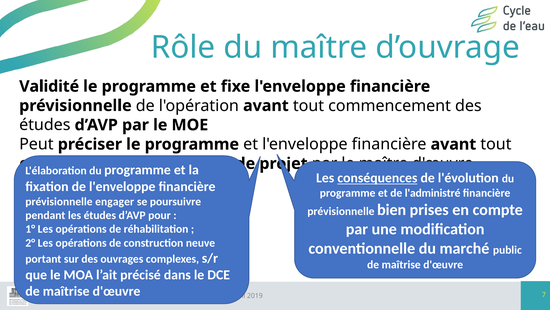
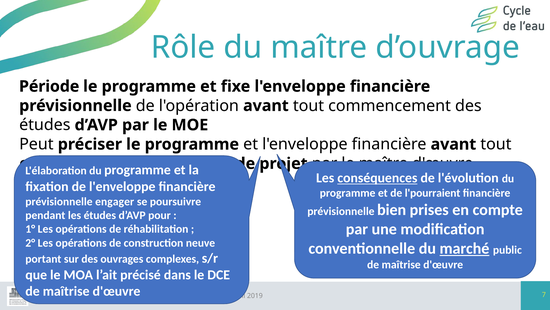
Validité: Validité -> Période (49, 86)
l'administré: l'administré -> l'pourraient (433, 193)
marché underline: none -> present (464, 248)
